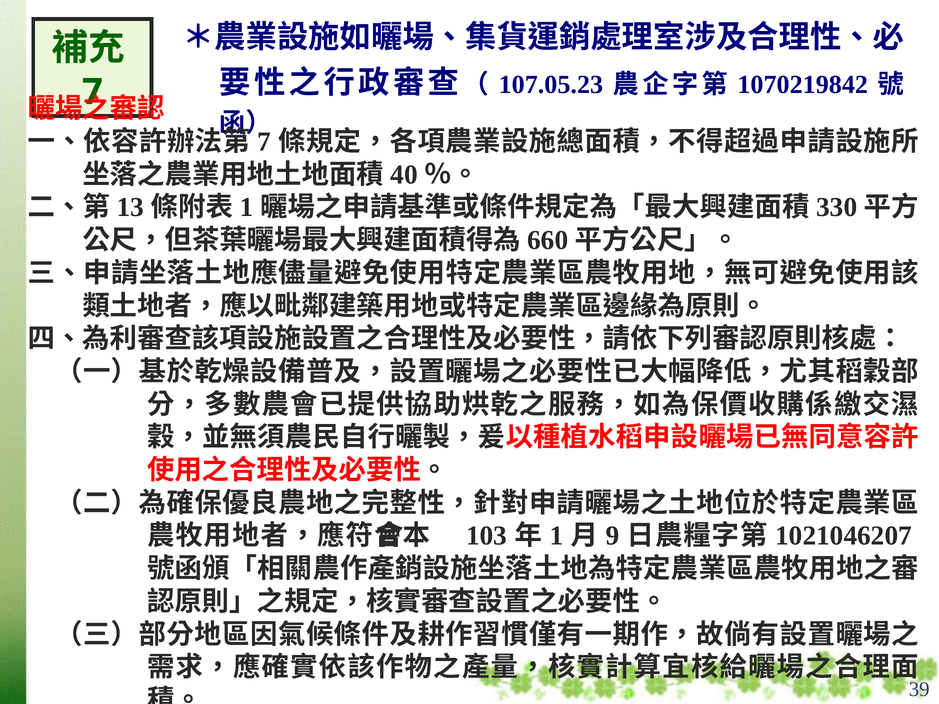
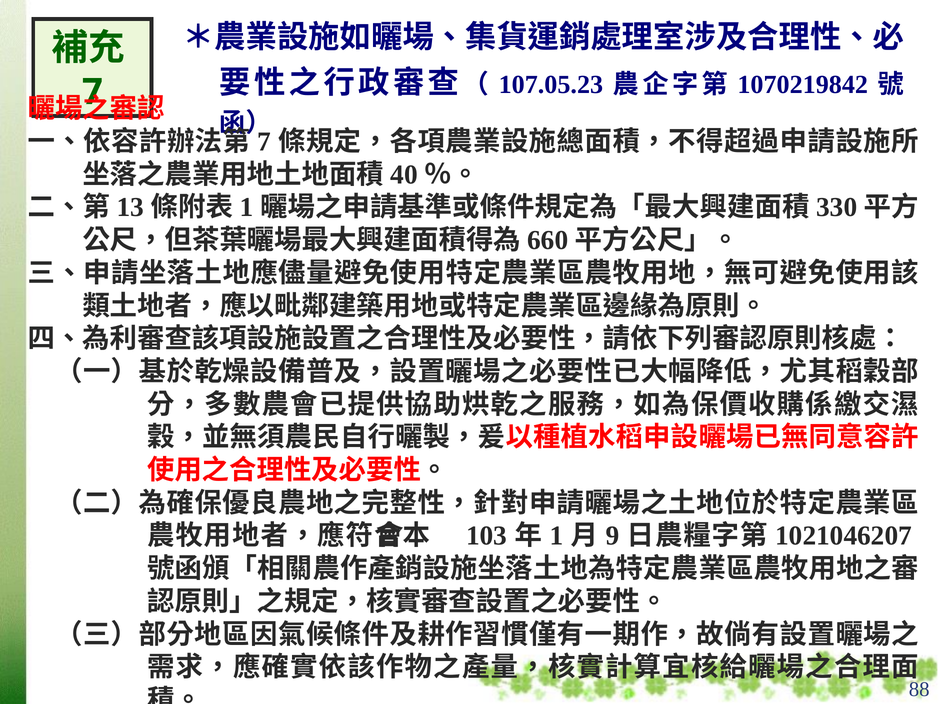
39: 39 -> 88 (919, 690)
